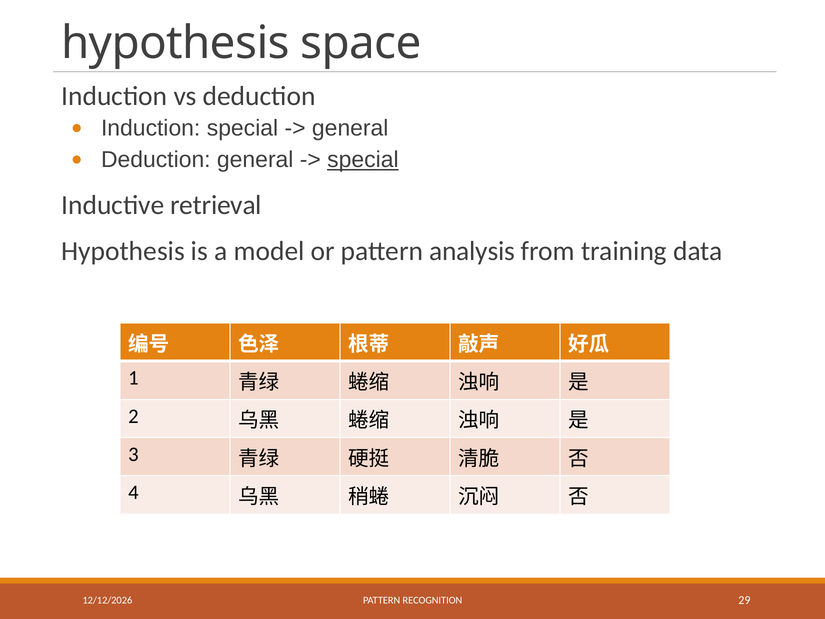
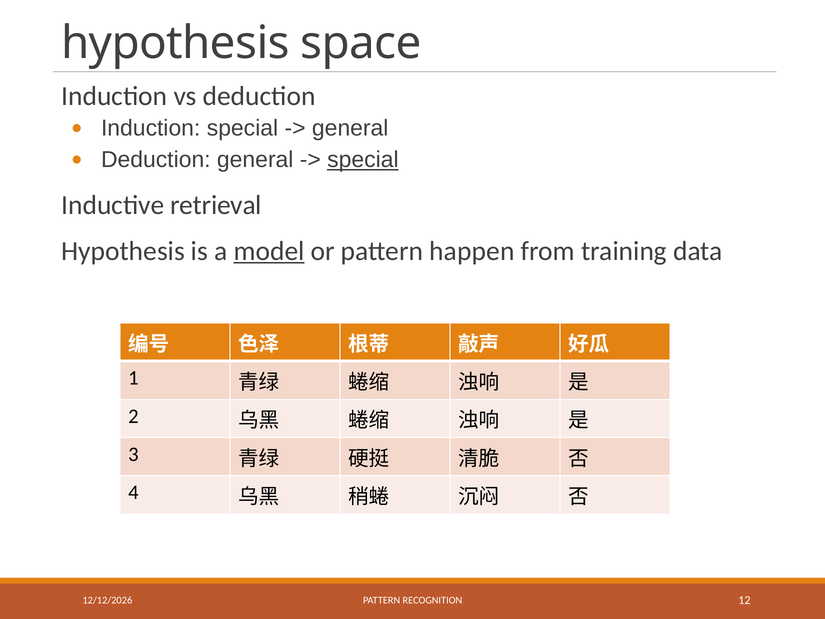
model underline: none -> present (269, 251)
analysis: analysis -> happen (472, 251)
29: 29 -> 12 (744, 600)
